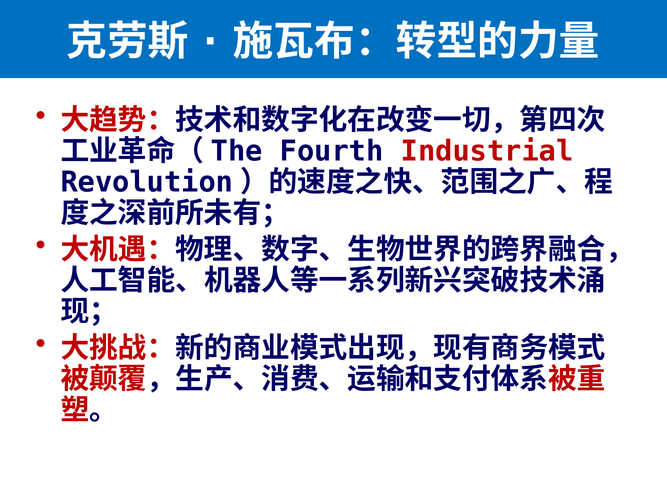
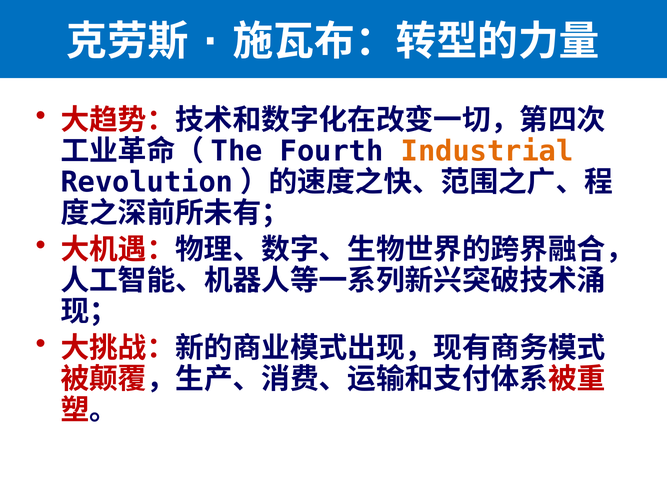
Industrial colour: red -> orange (487, 151)
